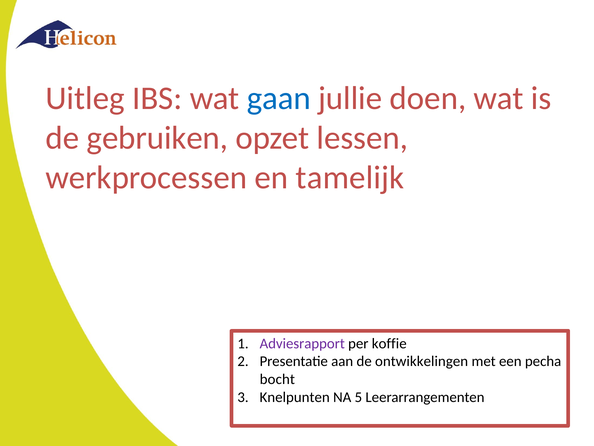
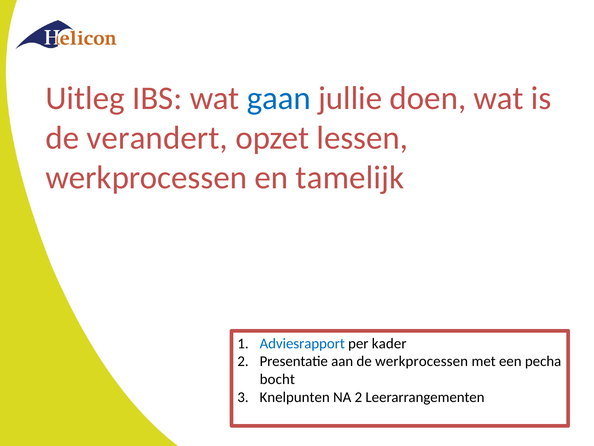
gebruiken: gebruiken -> verandert (157, 138)
Adviesrapport colour: purple -> blue (302, 343)
koffie: koffie -> kader (389, 343)
de ontwikkelingen: ontwikkelingen -> werkprocessen (422, 361)
NA 5: 5 -> 2 (358, 397)
